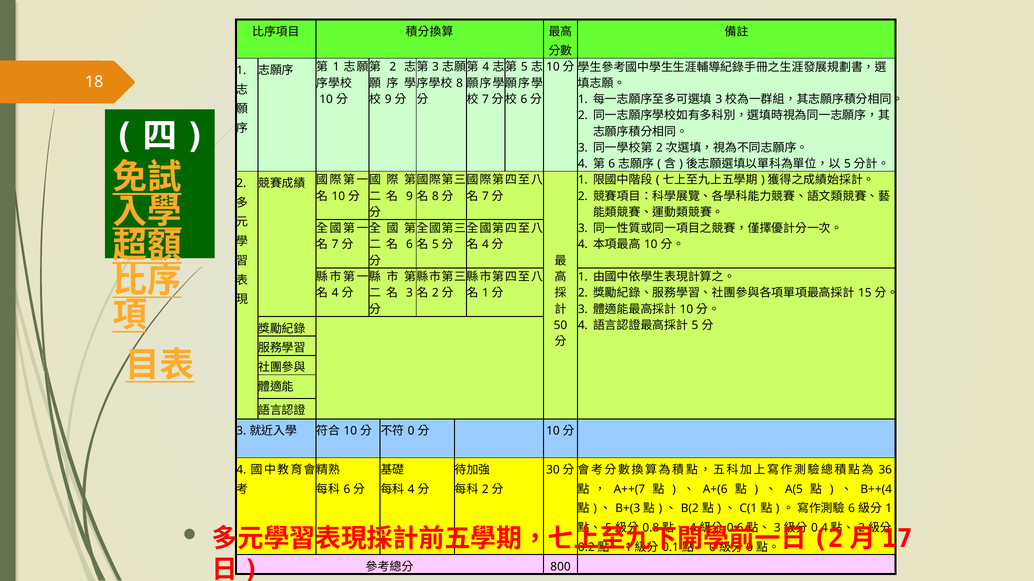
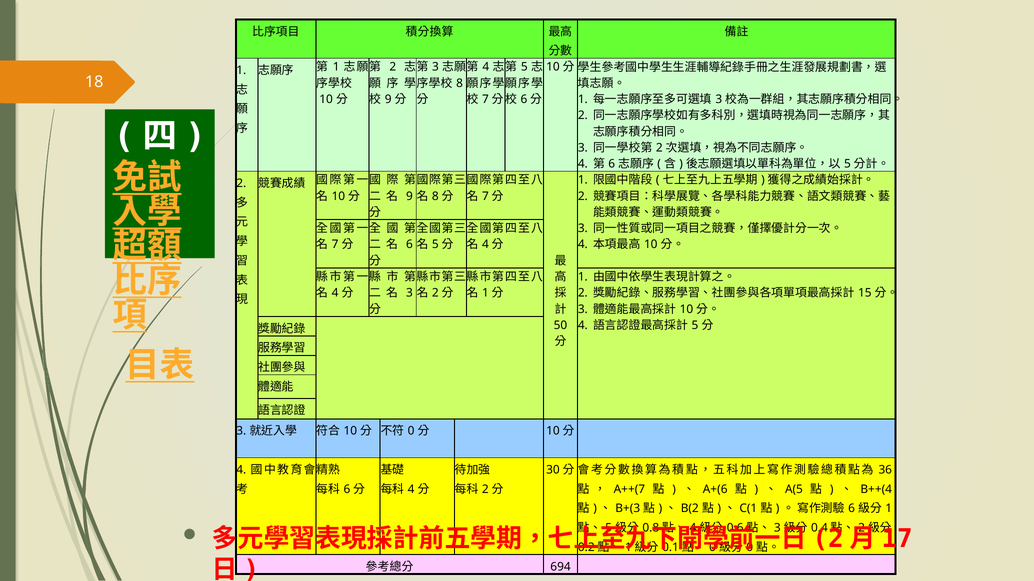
800: 800 -> 694 (561, 567)
